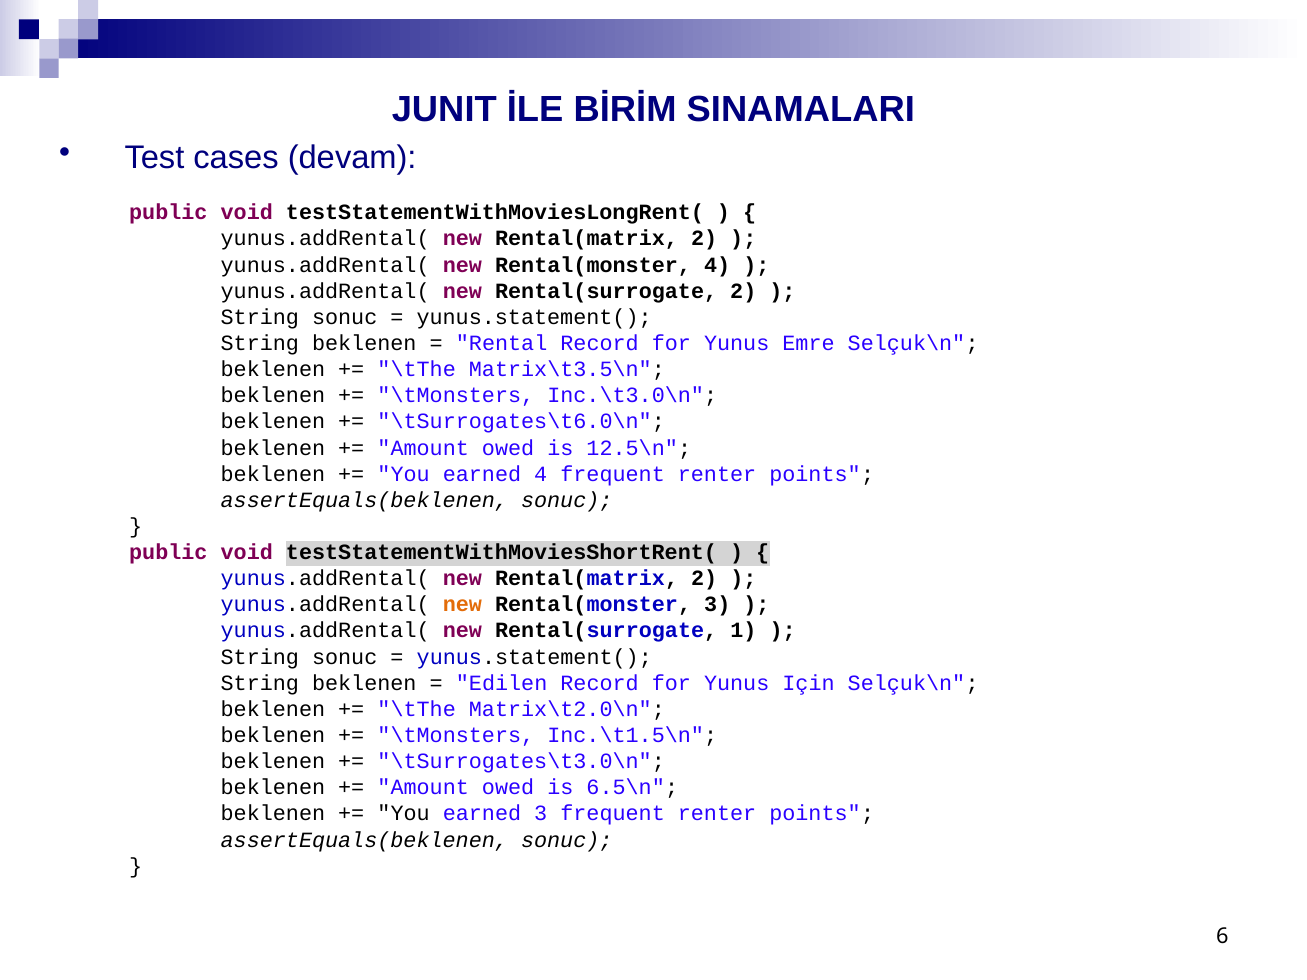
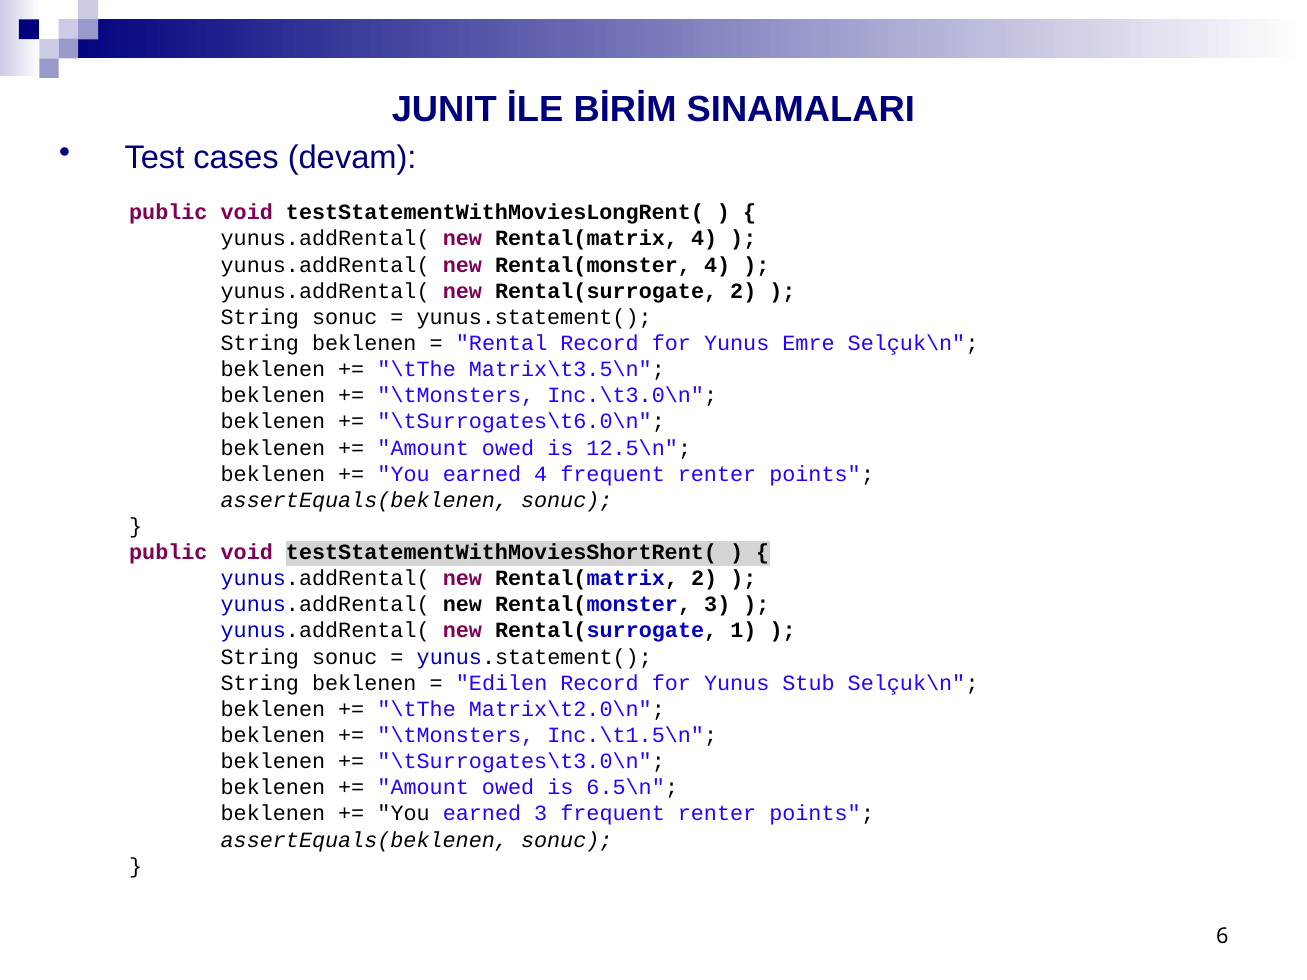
2: 2 -> 4 (704, 239)
new colour: orange -> black (462, 605)
Için: Için -> Stub (809, 683)
